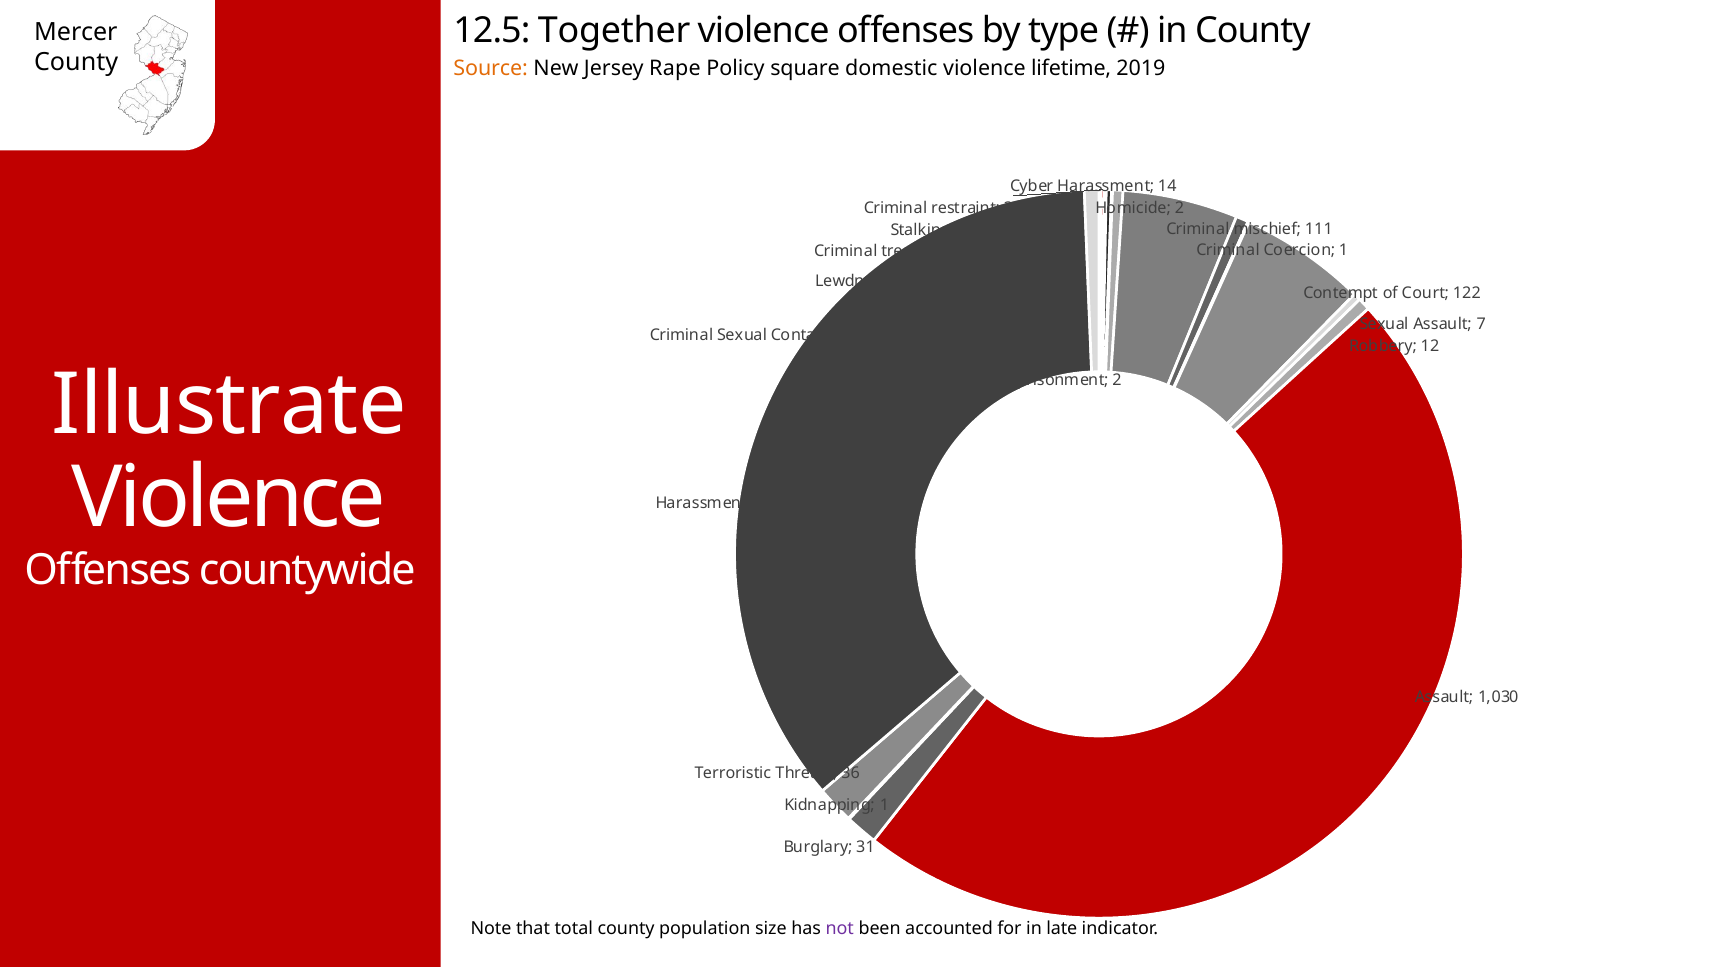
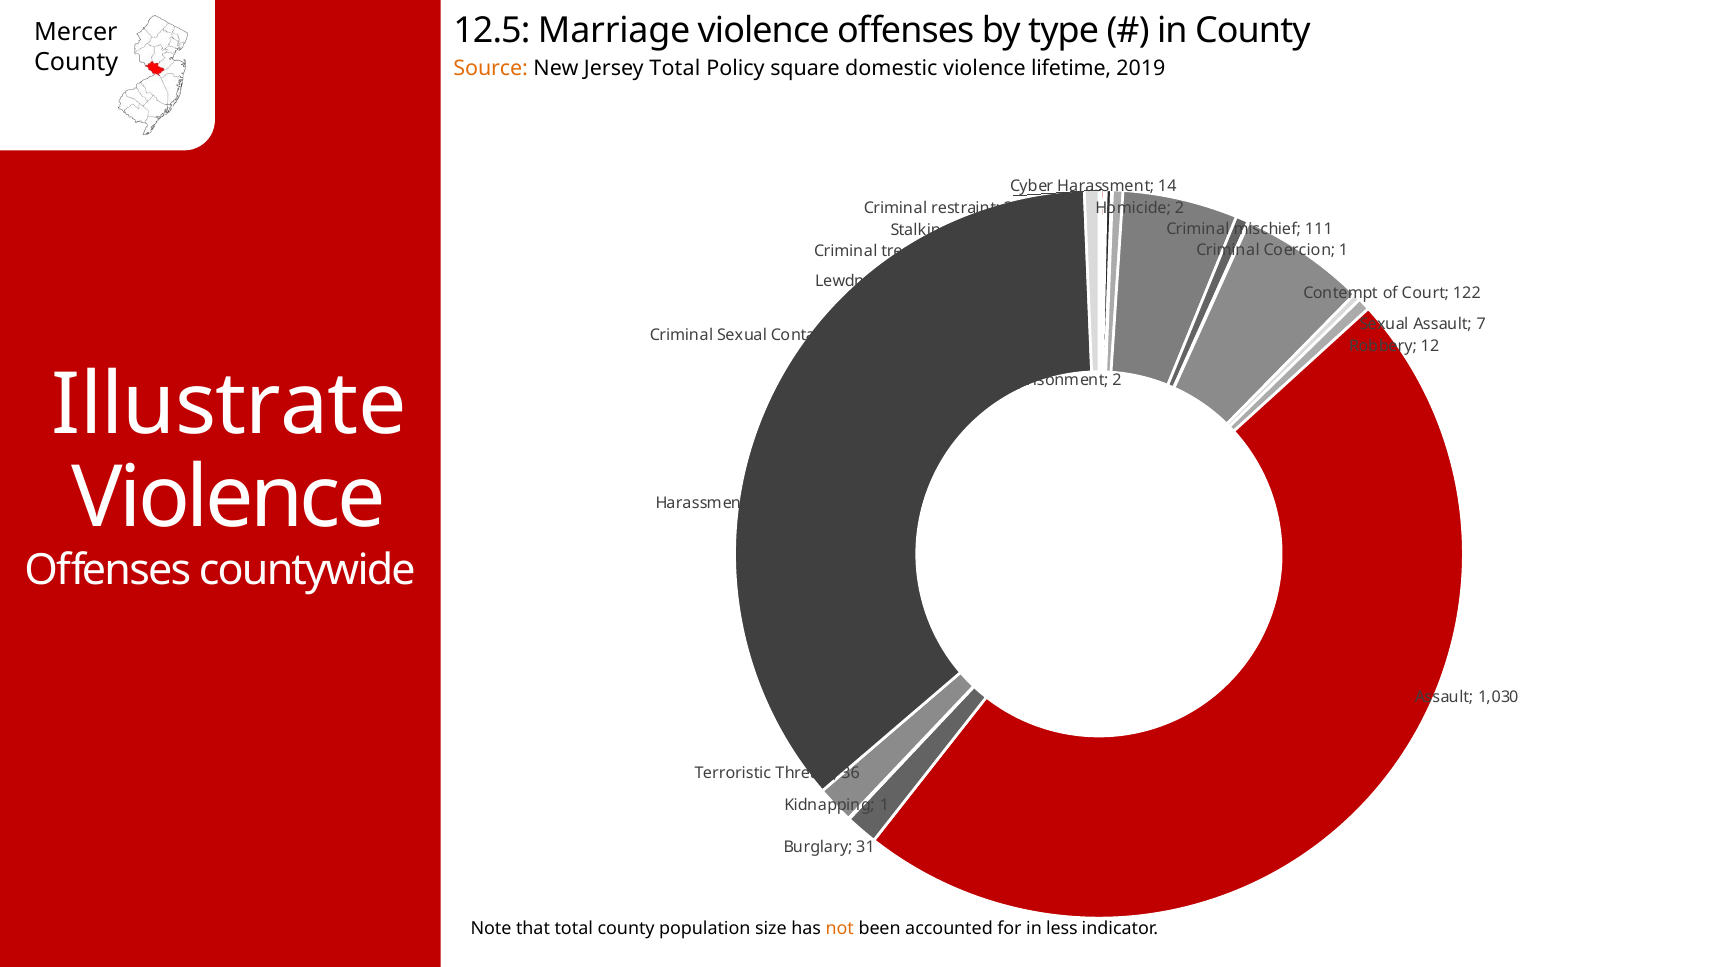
Together: Together -> Marriage (614, 30)
Jersey Rape: Rape -> Total (675, 68)
not colour: purple -> orange (840, 929)
late: late -> less (1062, 929)
